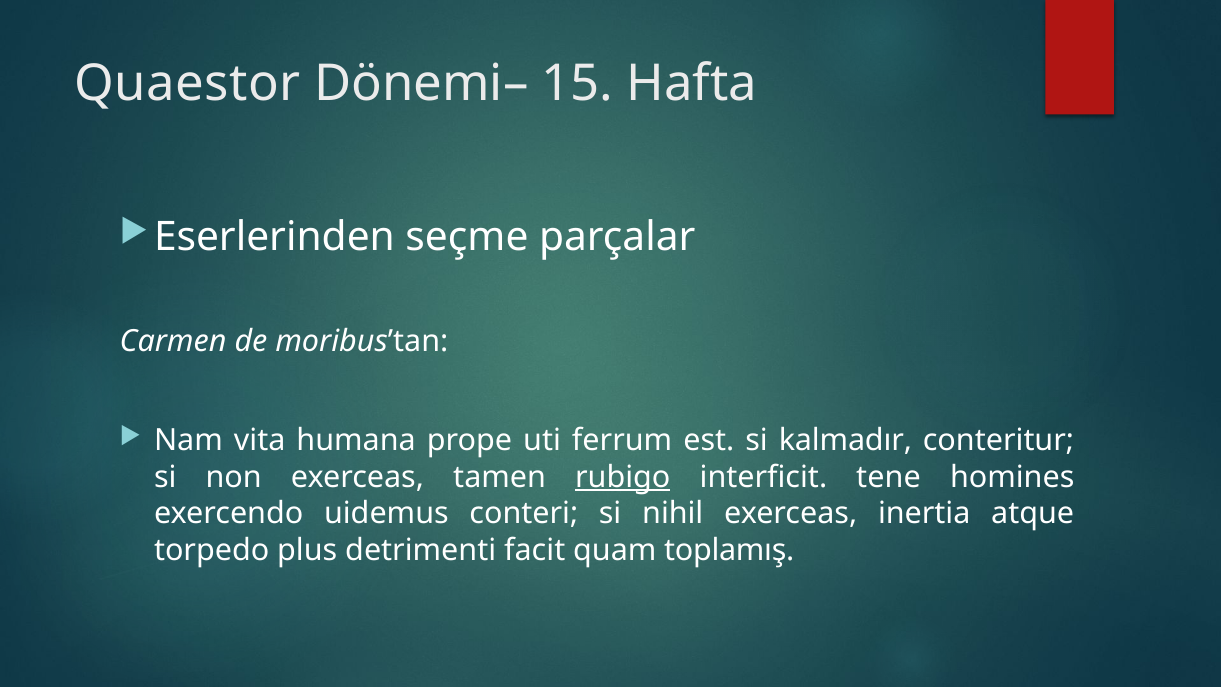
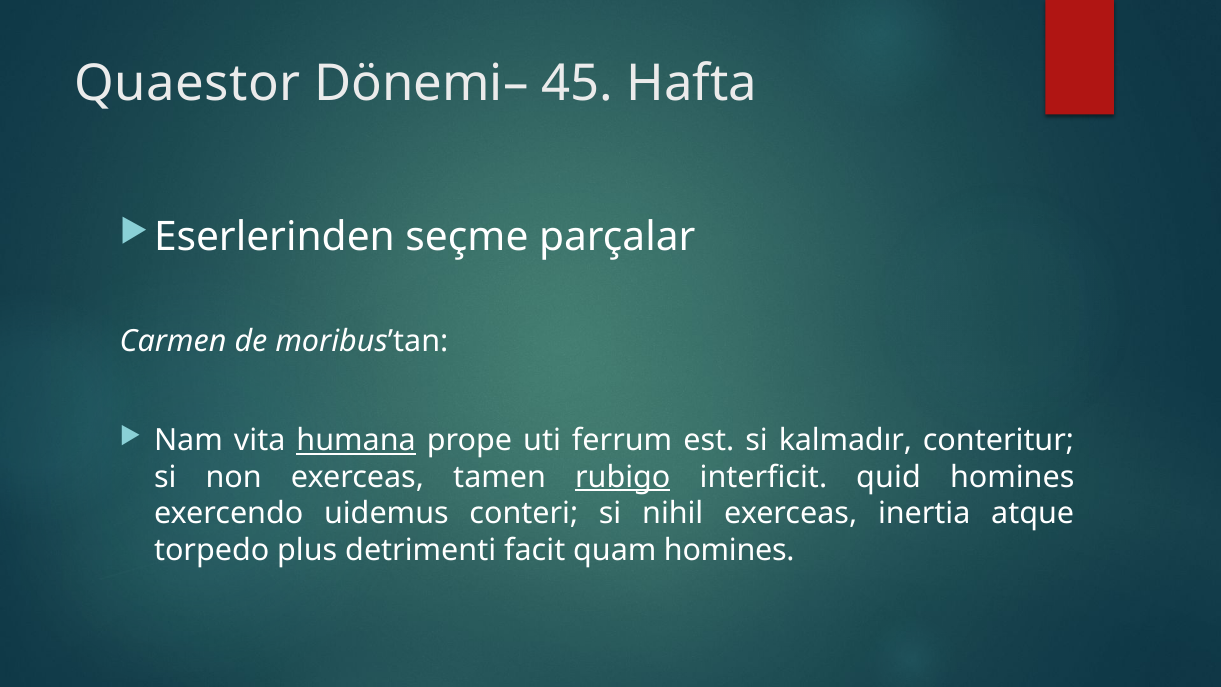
15: 15 -> 45 (578, 84)
humana underline: none -> present (356, 440)
tene: tene -> quid (889, 477)
quam toplamış: toplamış -> homines (729, 550)
